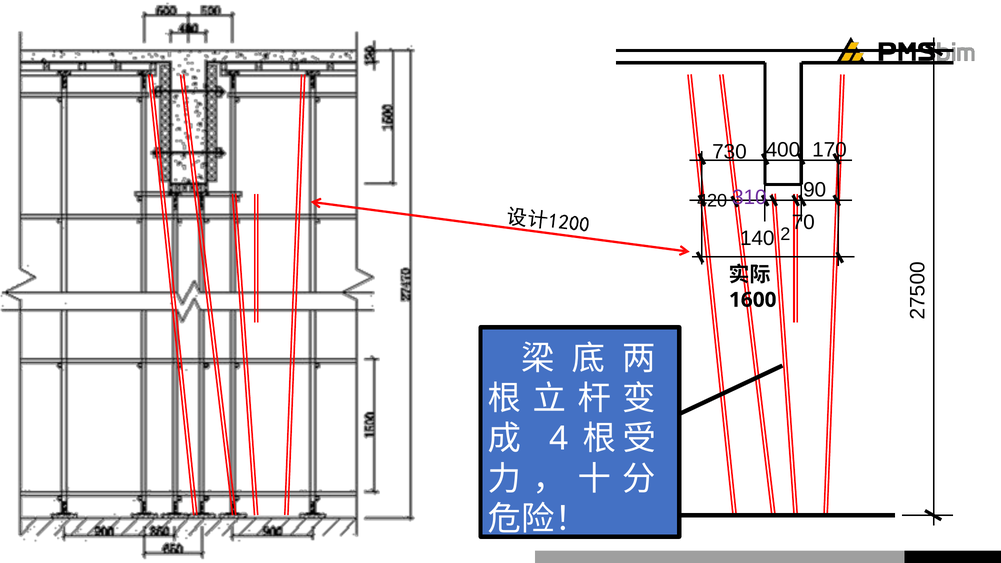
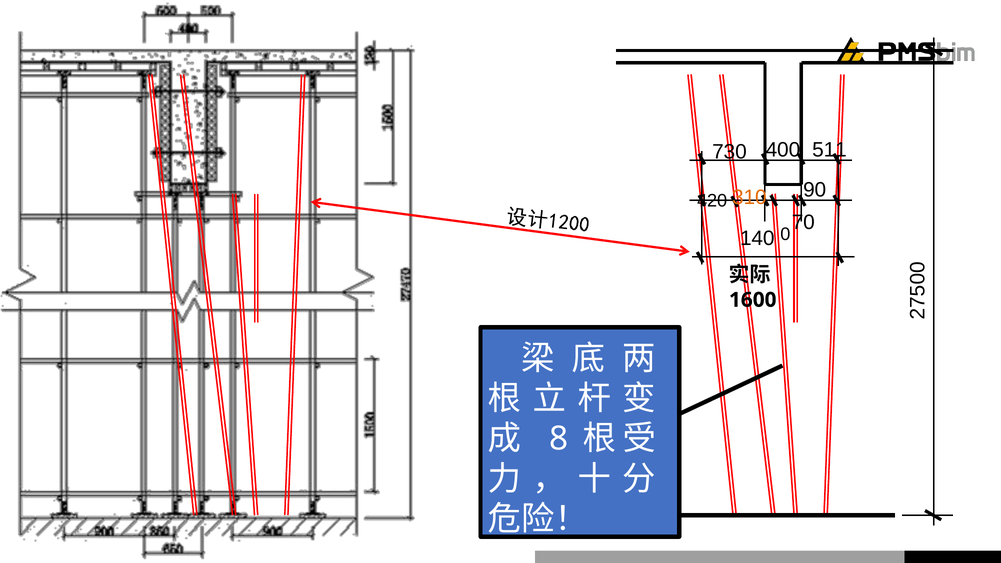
170: 170 -> 511 (829, 150)
310 colour: purple -> orange (749, 197)
140 2: 2 -> 0 (785, 234)
4: 4 -> 8 (559, 439)
